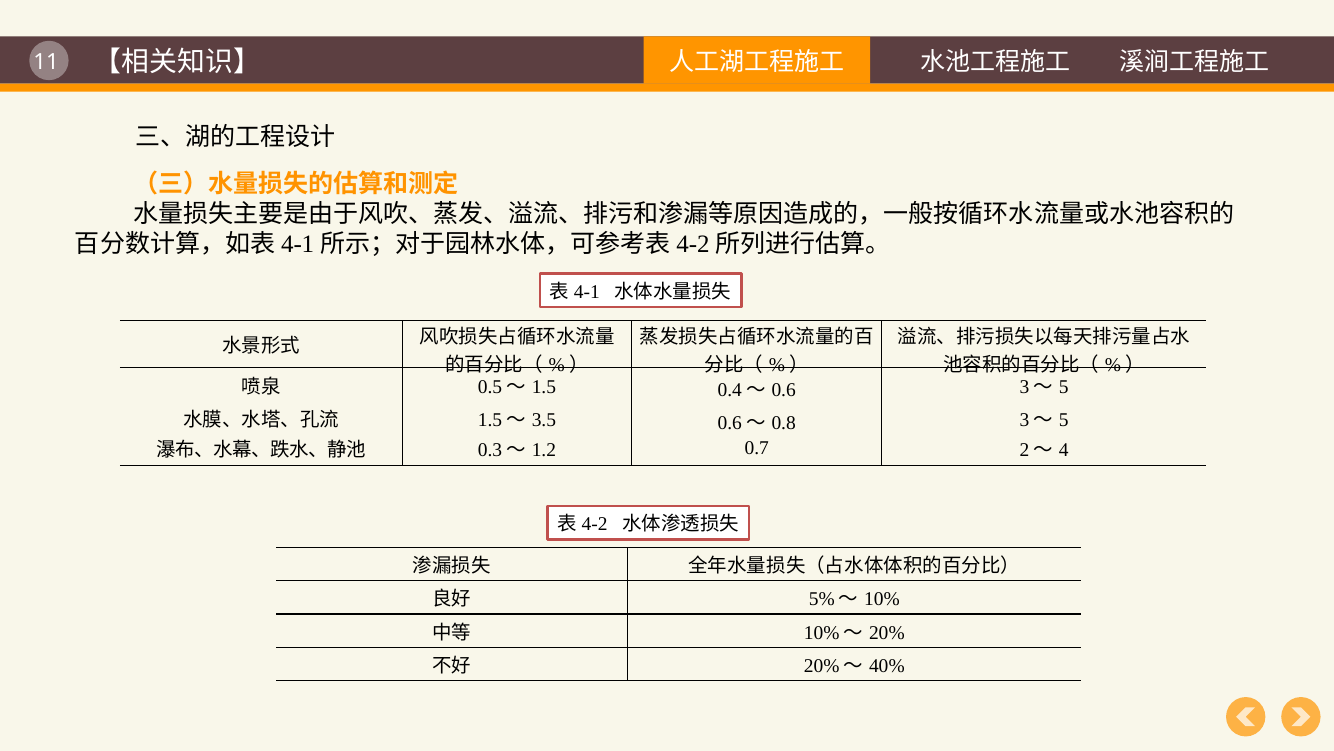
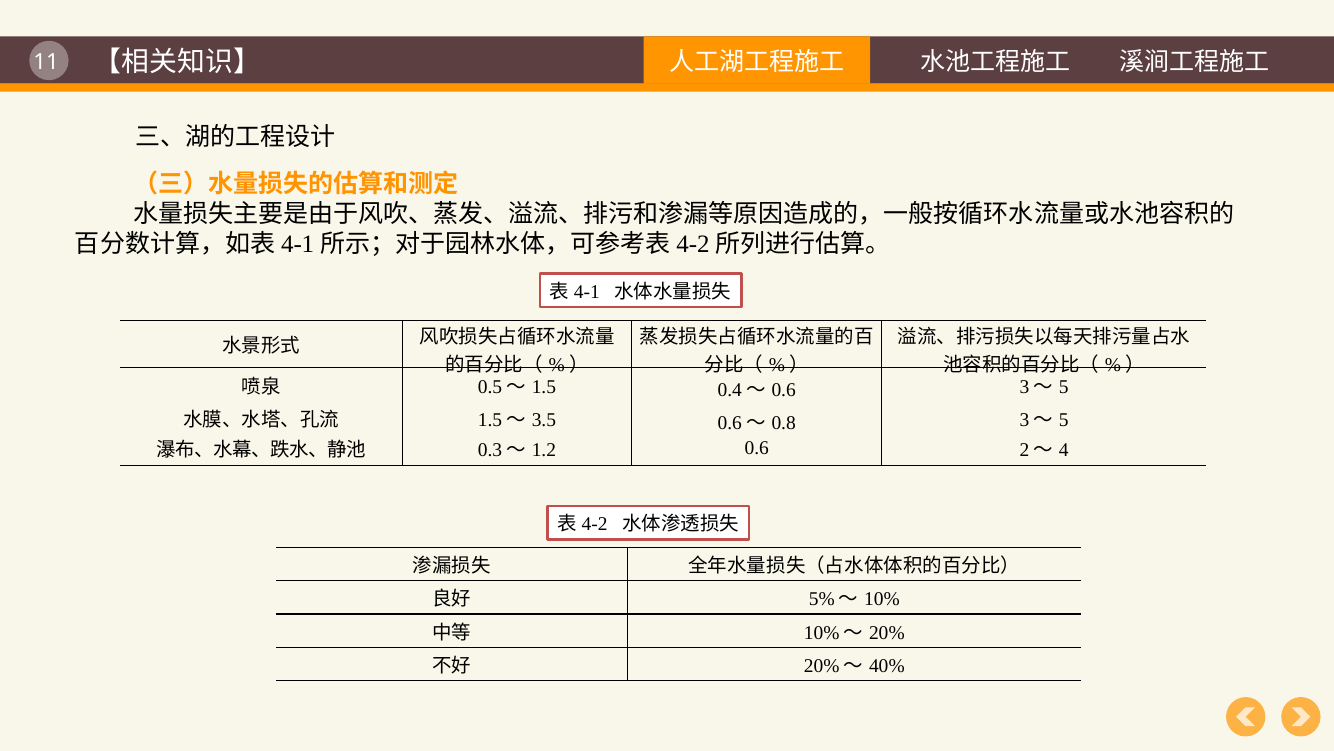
0.7: 0.7 -> 0.6 (757, 448)
